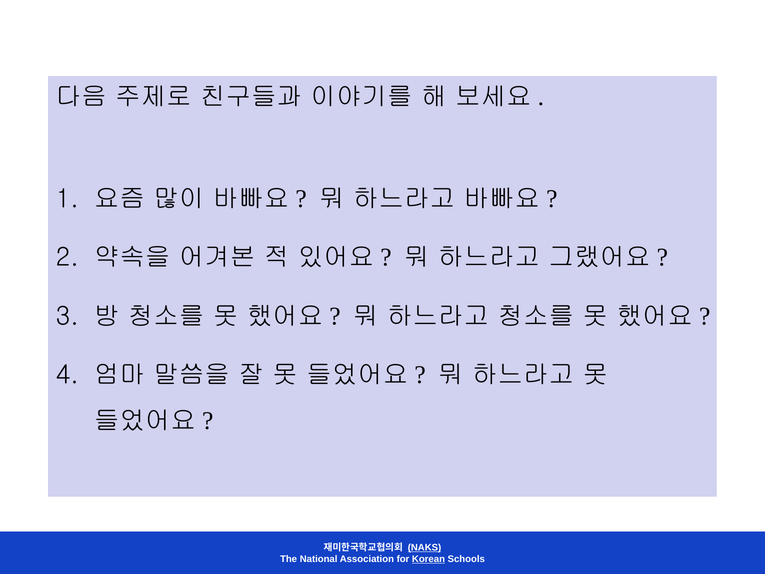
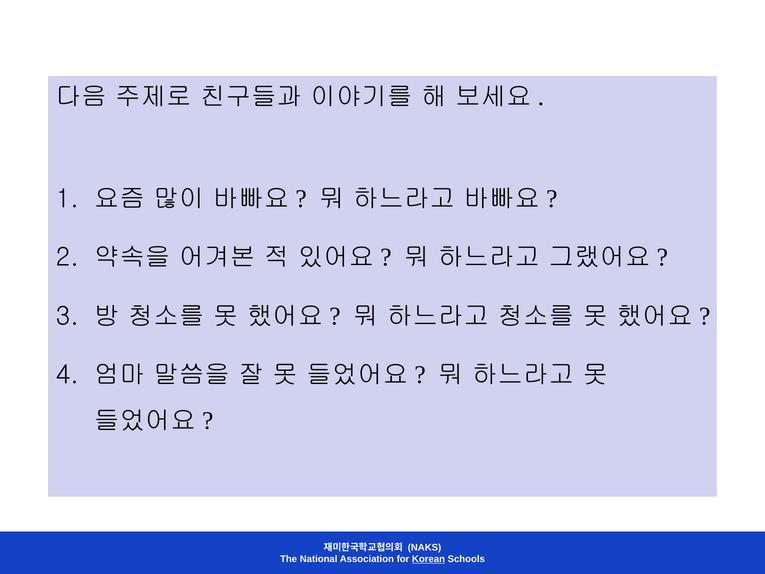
NAKS underline: present -> none (424, 547)
